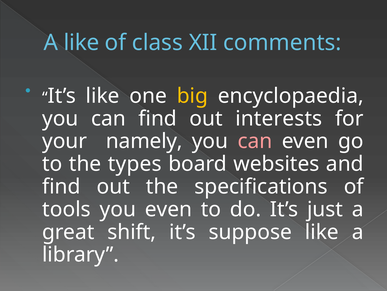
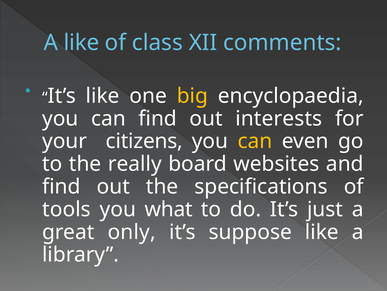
namely: namely -> citizens (144, 141)
can colour: pink -> yellow (255, 141)
types: types -> really (135, 164)
you even: even -> what (169, 209)
shift: shift -> only (132, 231)
